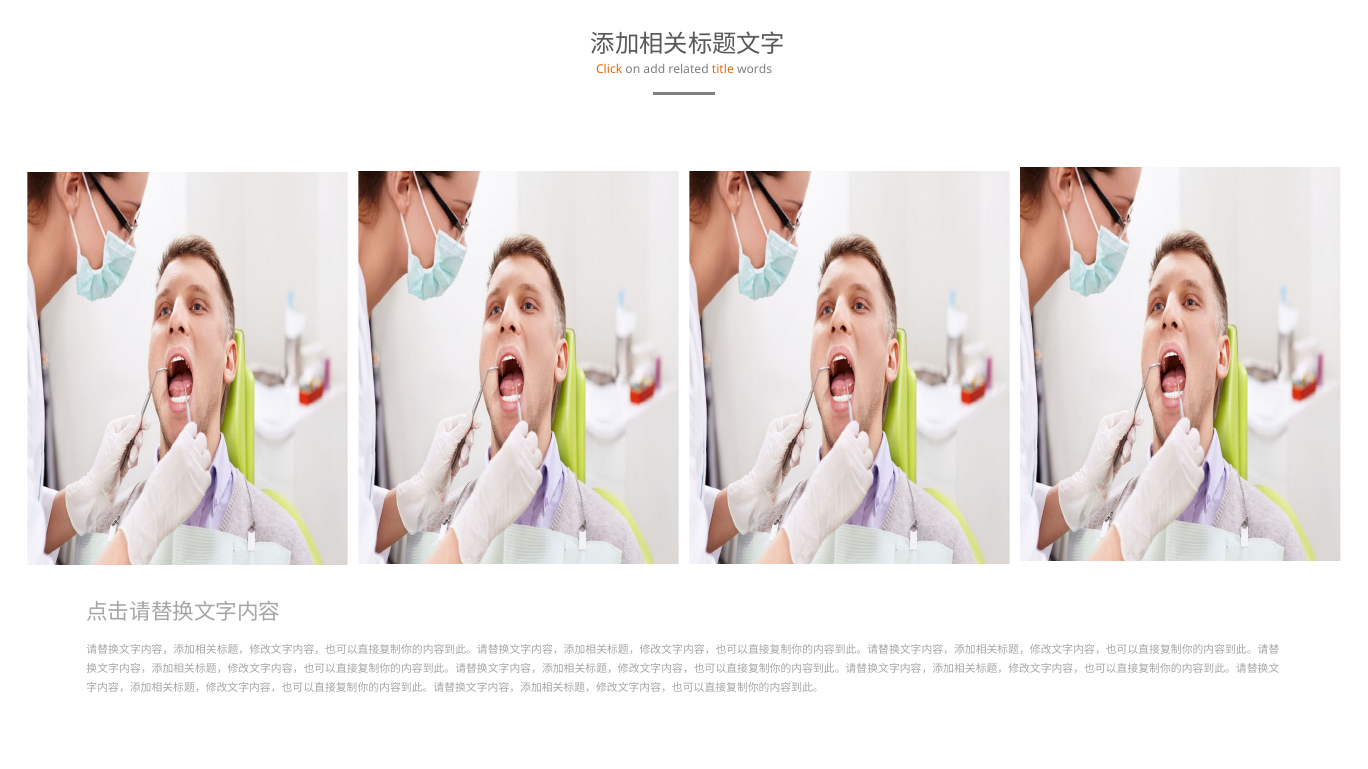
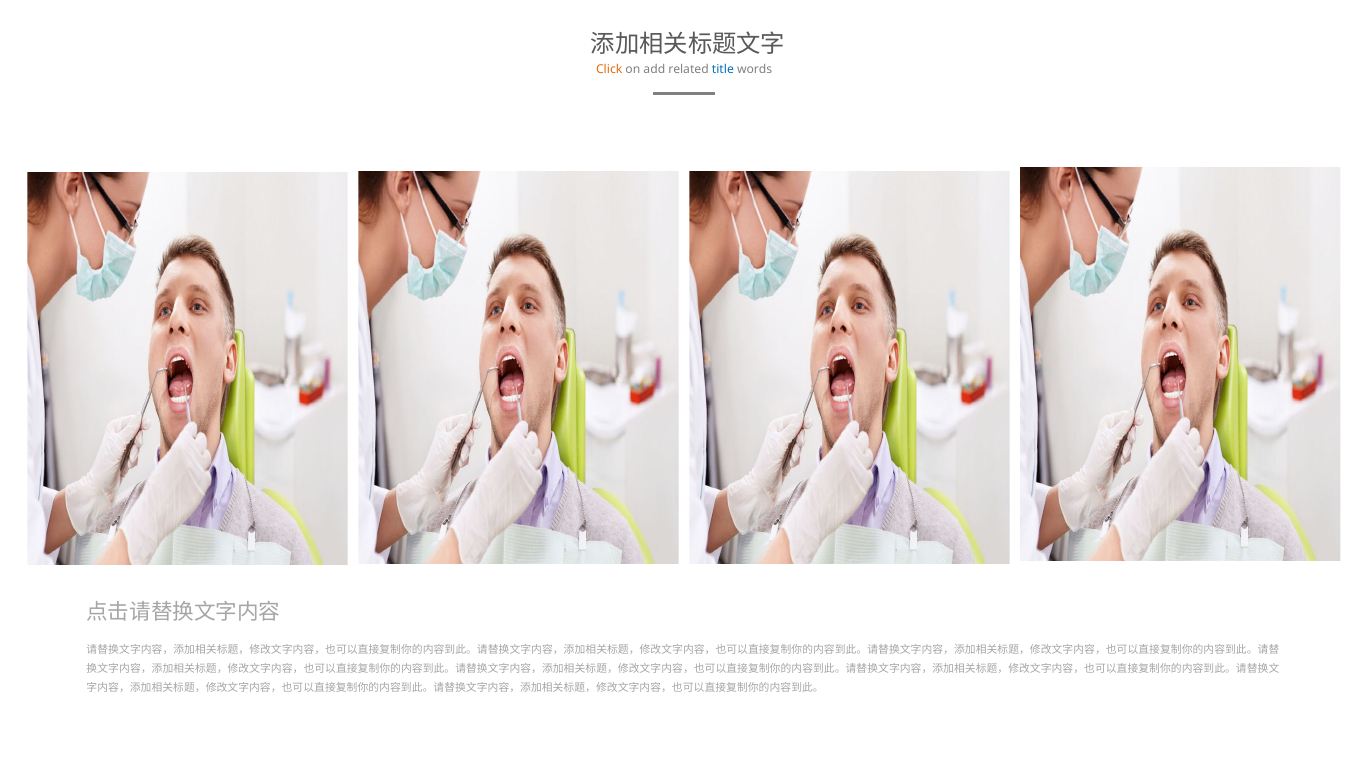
title colour: orange -> blue (723, 70)
